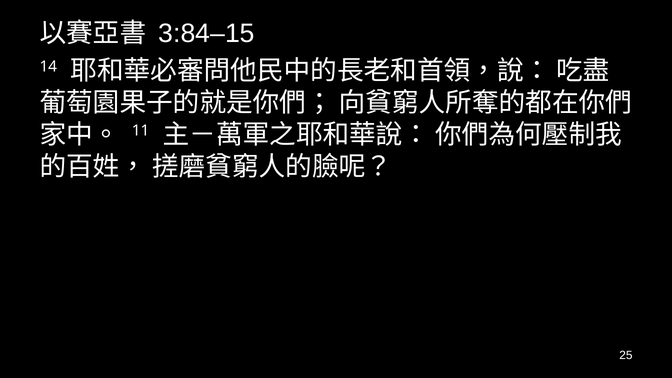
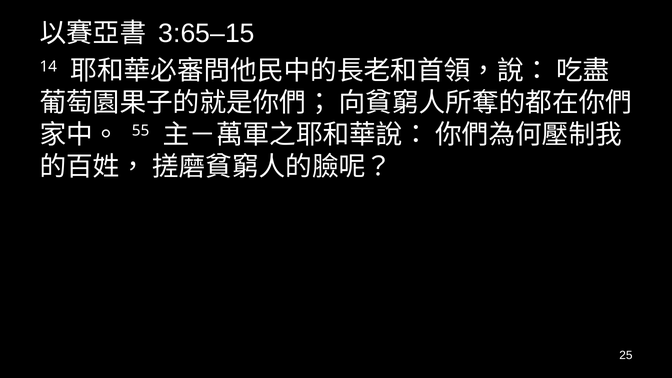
3:84–15: 3:84–15 -> 3:65–15 (207, 33)
11: 11 -> 55 (141, 130)
